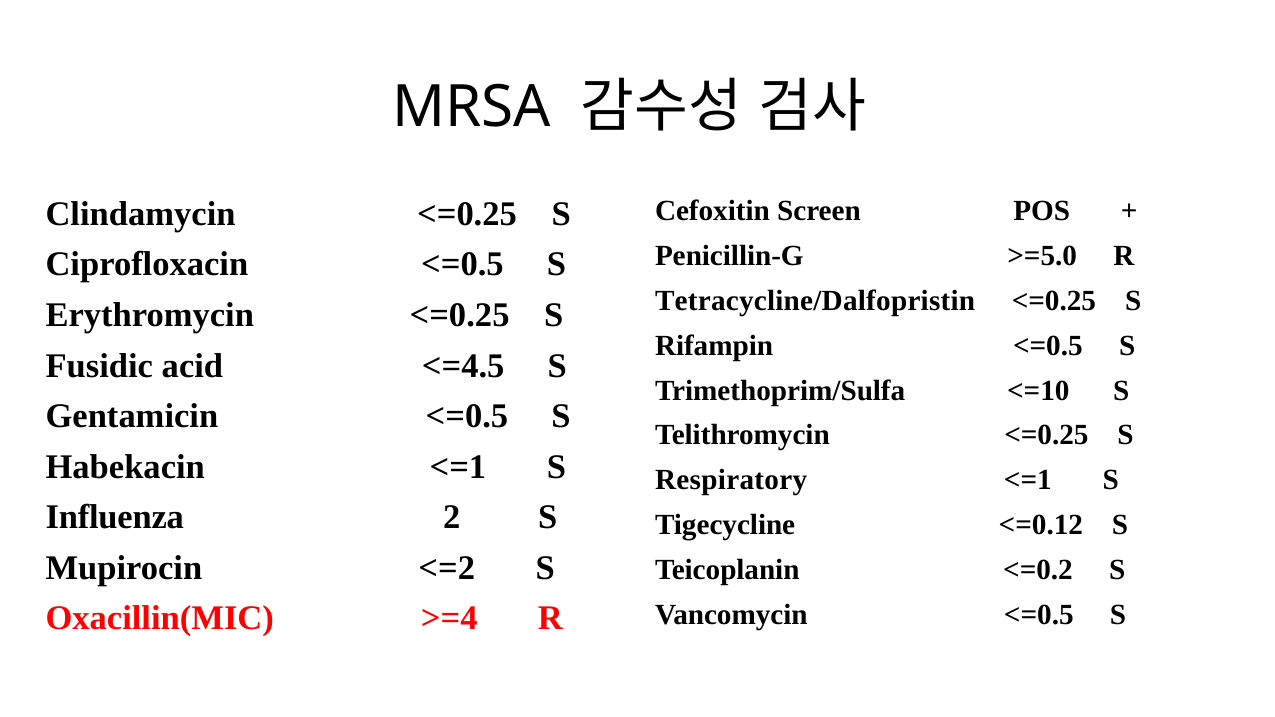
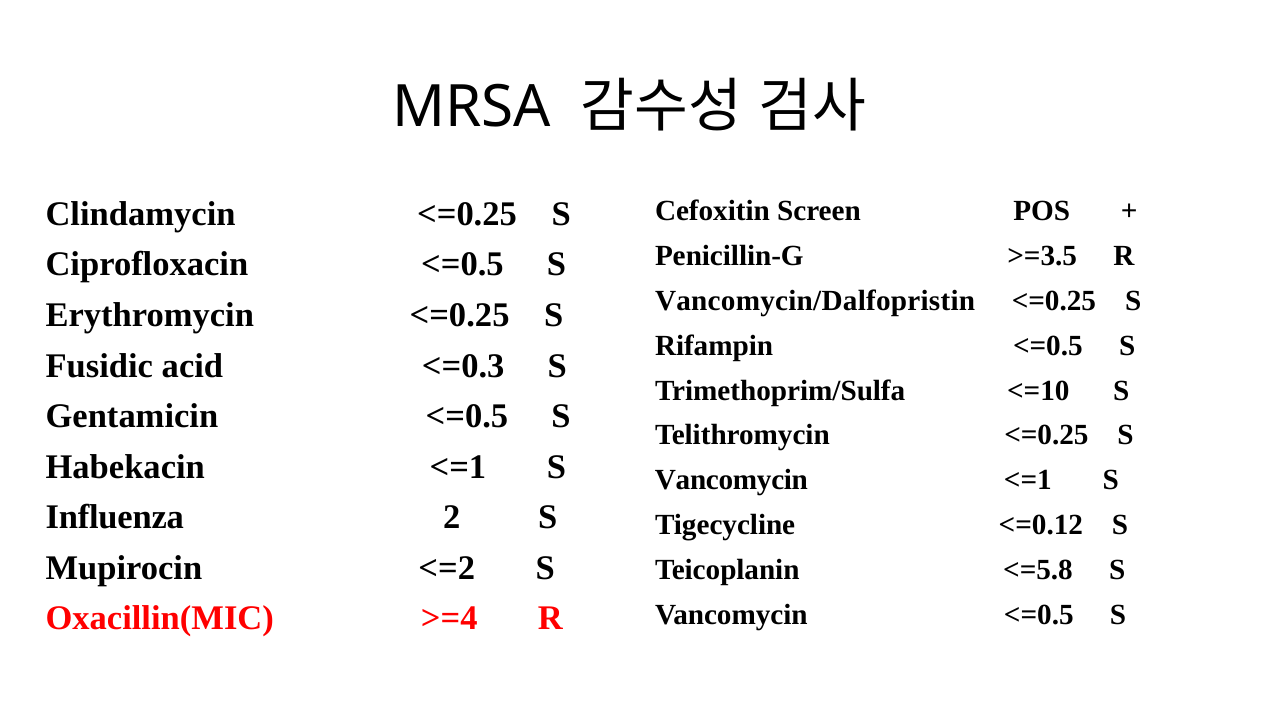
>=5.0: >=5.0 -> >=3.5 (1042, 256)
Tetracycline/Dalfopristin: Tetracycline/Dalfopristin -> Vancomycin/Dalfopristin (815, 301)
<=4.5: <=4.5 -> <=0.3 (463, 366)
Respiratory: Respiratory -> Vancomycin (731, 480)
<=0.2: <=0.2 -> <=5.8 (1038, 570)
